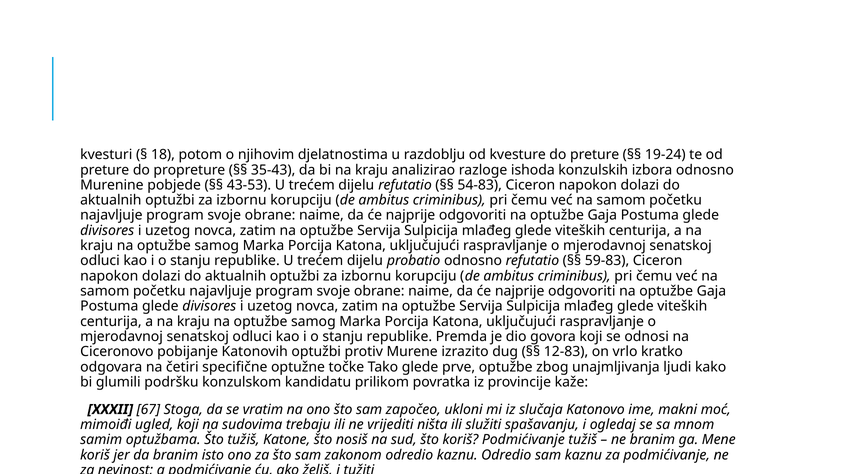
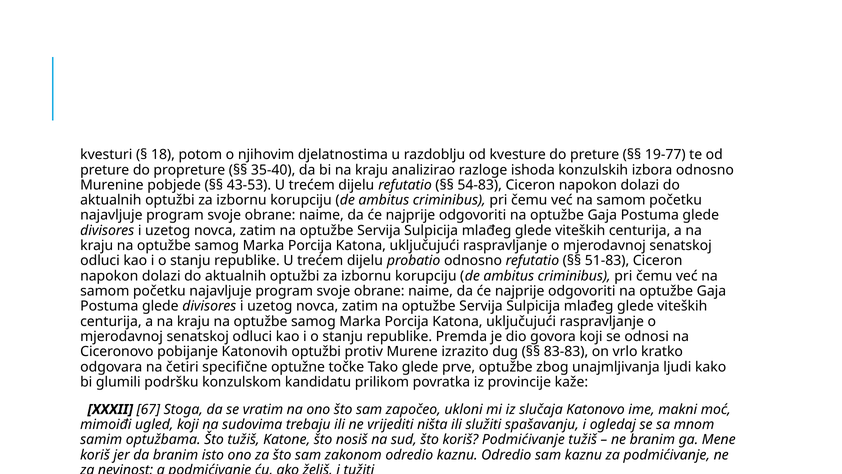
19-24: 19-24 -> 19-77 (665, 155)
35-43: 35-43 -> 35-40 (273, 170)
59-83: 59-83 -> 51-83 (607, 261)
12-83: 12-83 -> 83-83 (566, 351)
